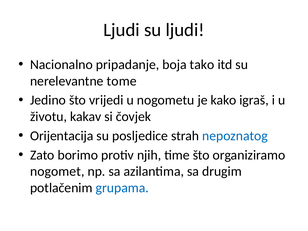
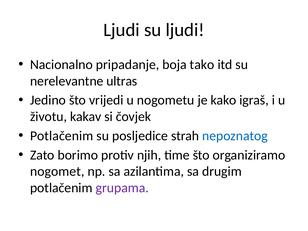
tome: tome -> ultras (122, 81)
Orijentacija: Orijentacija -> Potlačenim (62, 136)
grupama colour: blue -> purple (122, 188)
